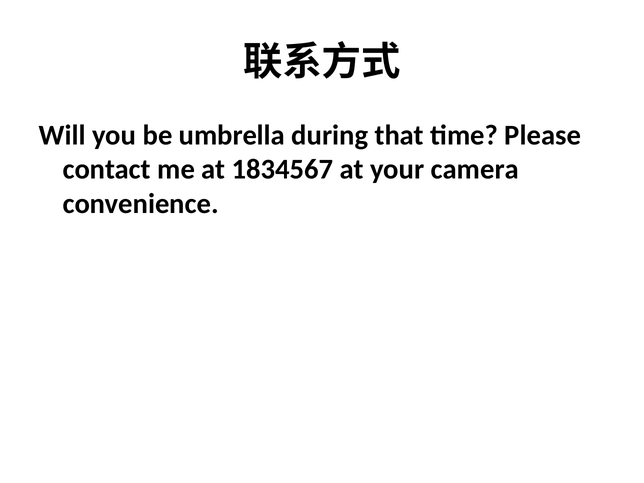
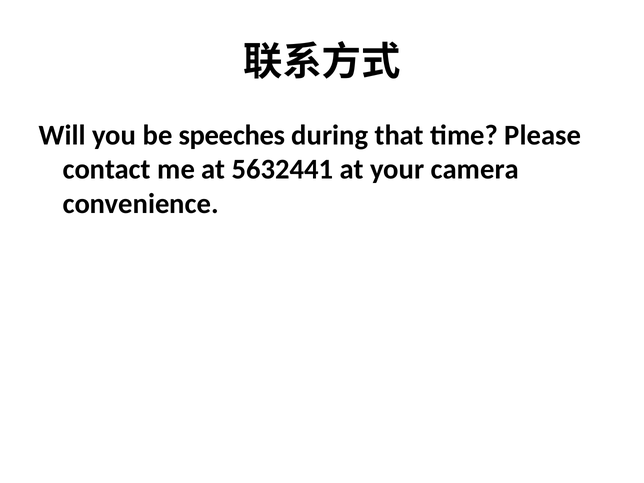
umbrella: umbrella -> speeches (232, 135)
1834567: 1834567 -> 5632441 (282, 169)
